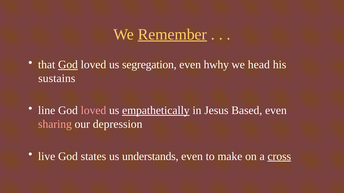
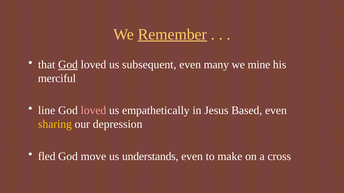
segregation: segregation -> subsequent (149, 65)
hwhy: hwhy -> many (216, 65)
head: head -> mine (259, 65)
sustains: sustains -> merciful (57, 79)
empathetically underline: present -> none (156, 111)
sharing colour: pink -> yellow (55, 125)
live: live -> fled (47, 157)
states: states -> move (93, 157)
cross underline: present -> none (279, 157)
